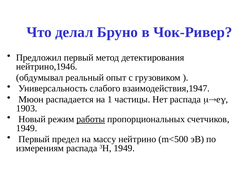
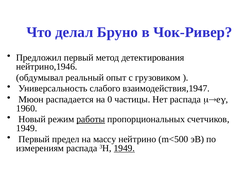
1: 1 -> 0 (110, 99)
1903: 1903 -> 1960 (27, 108)
1949 underline: none -> present (124, 148)
